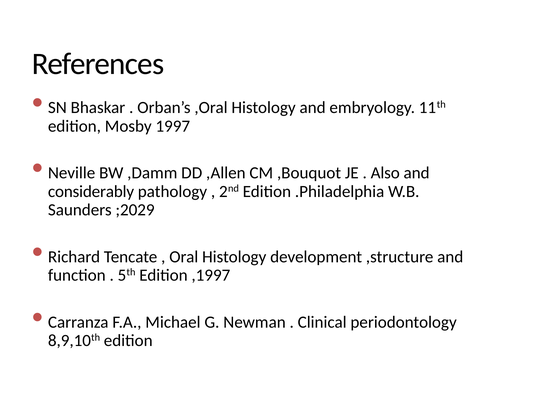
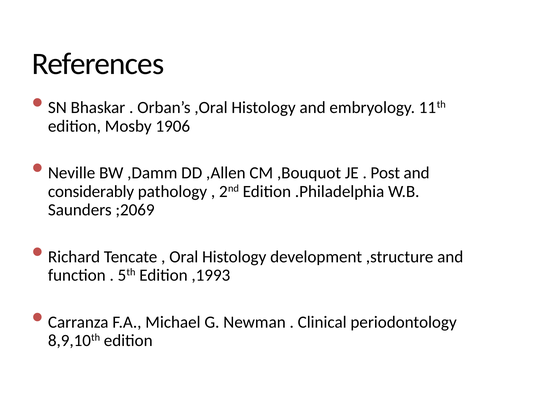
1997: 1997 -> 1906 (173, 126)
Also: Also -> Post (385, 173)
;2029: ;2029 -> ;2069 (135, 210)
,1997: ,1997 -> ,1993 (211, 275)
